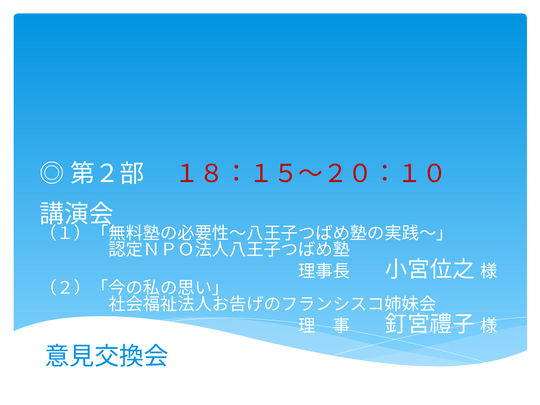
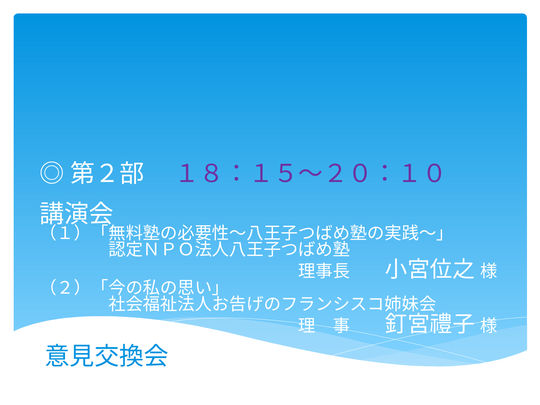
１８：１５～２０：１０ colour: red -> purple (311, 174)
